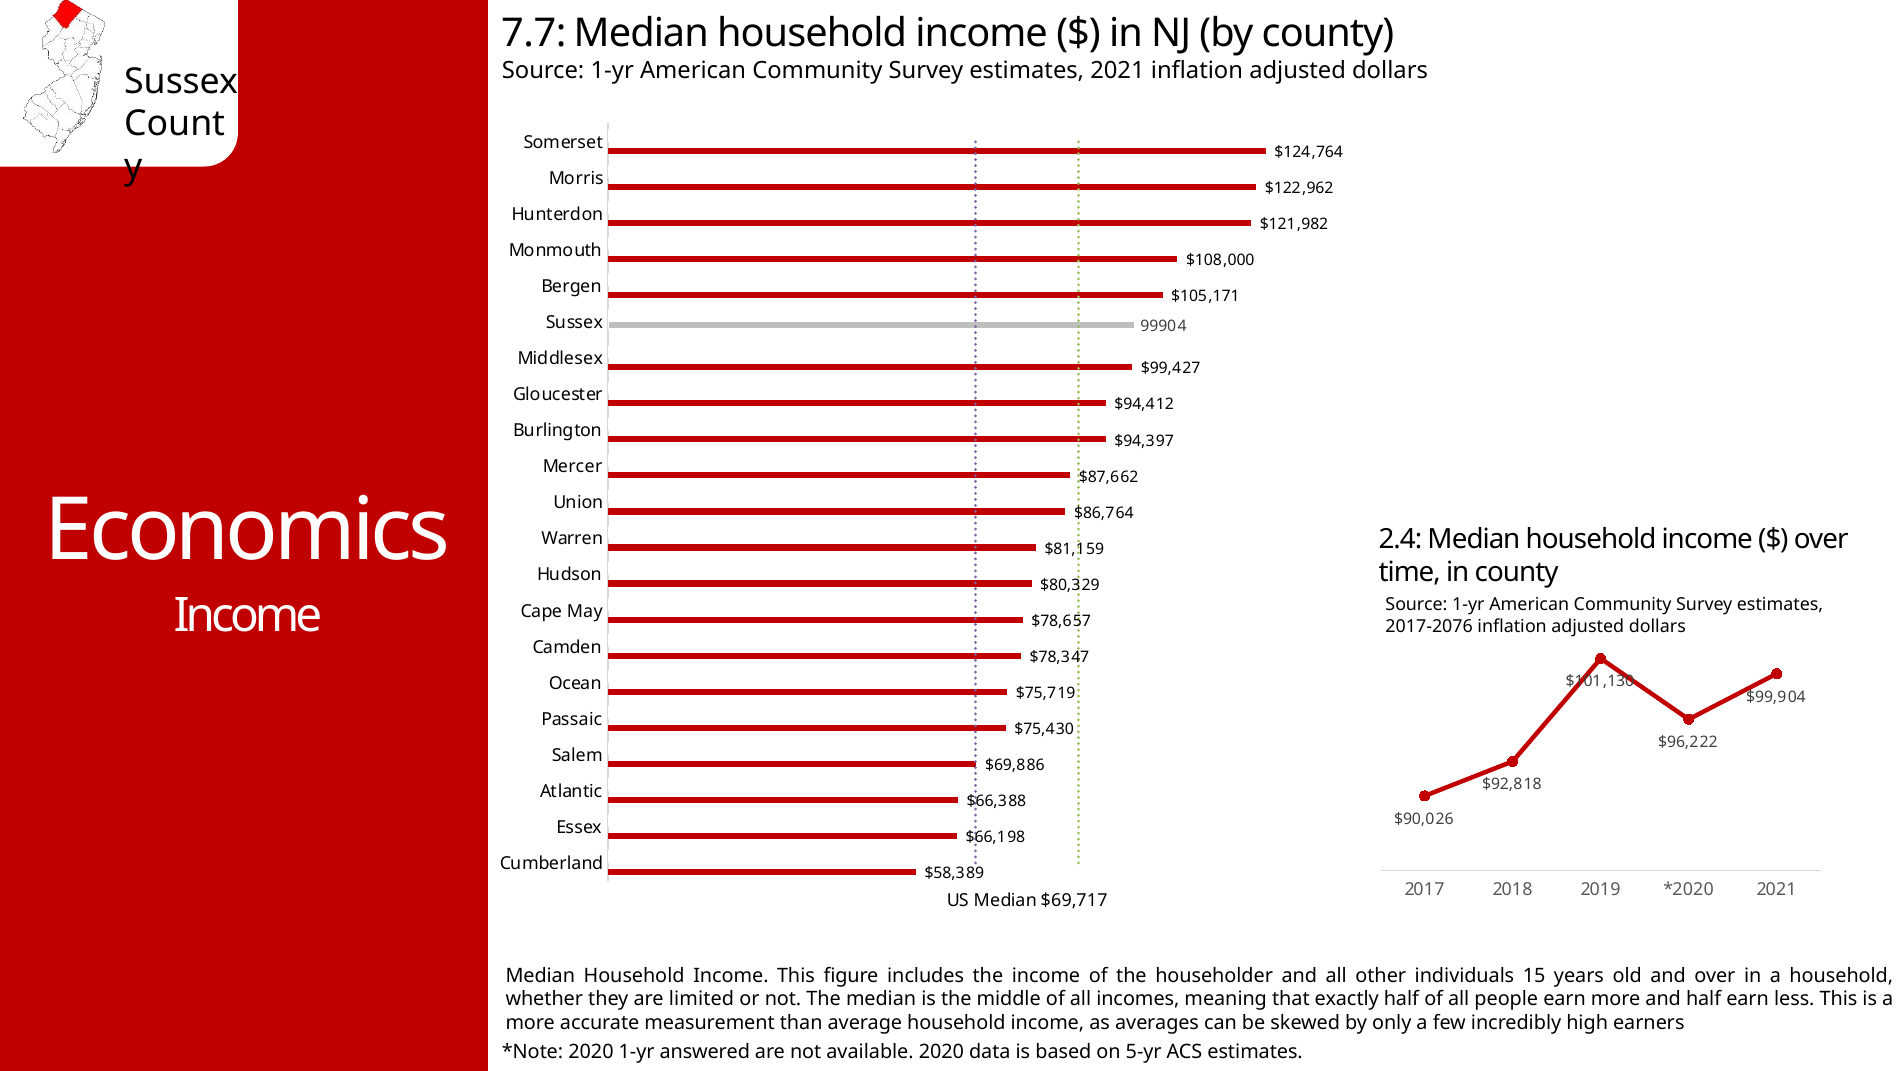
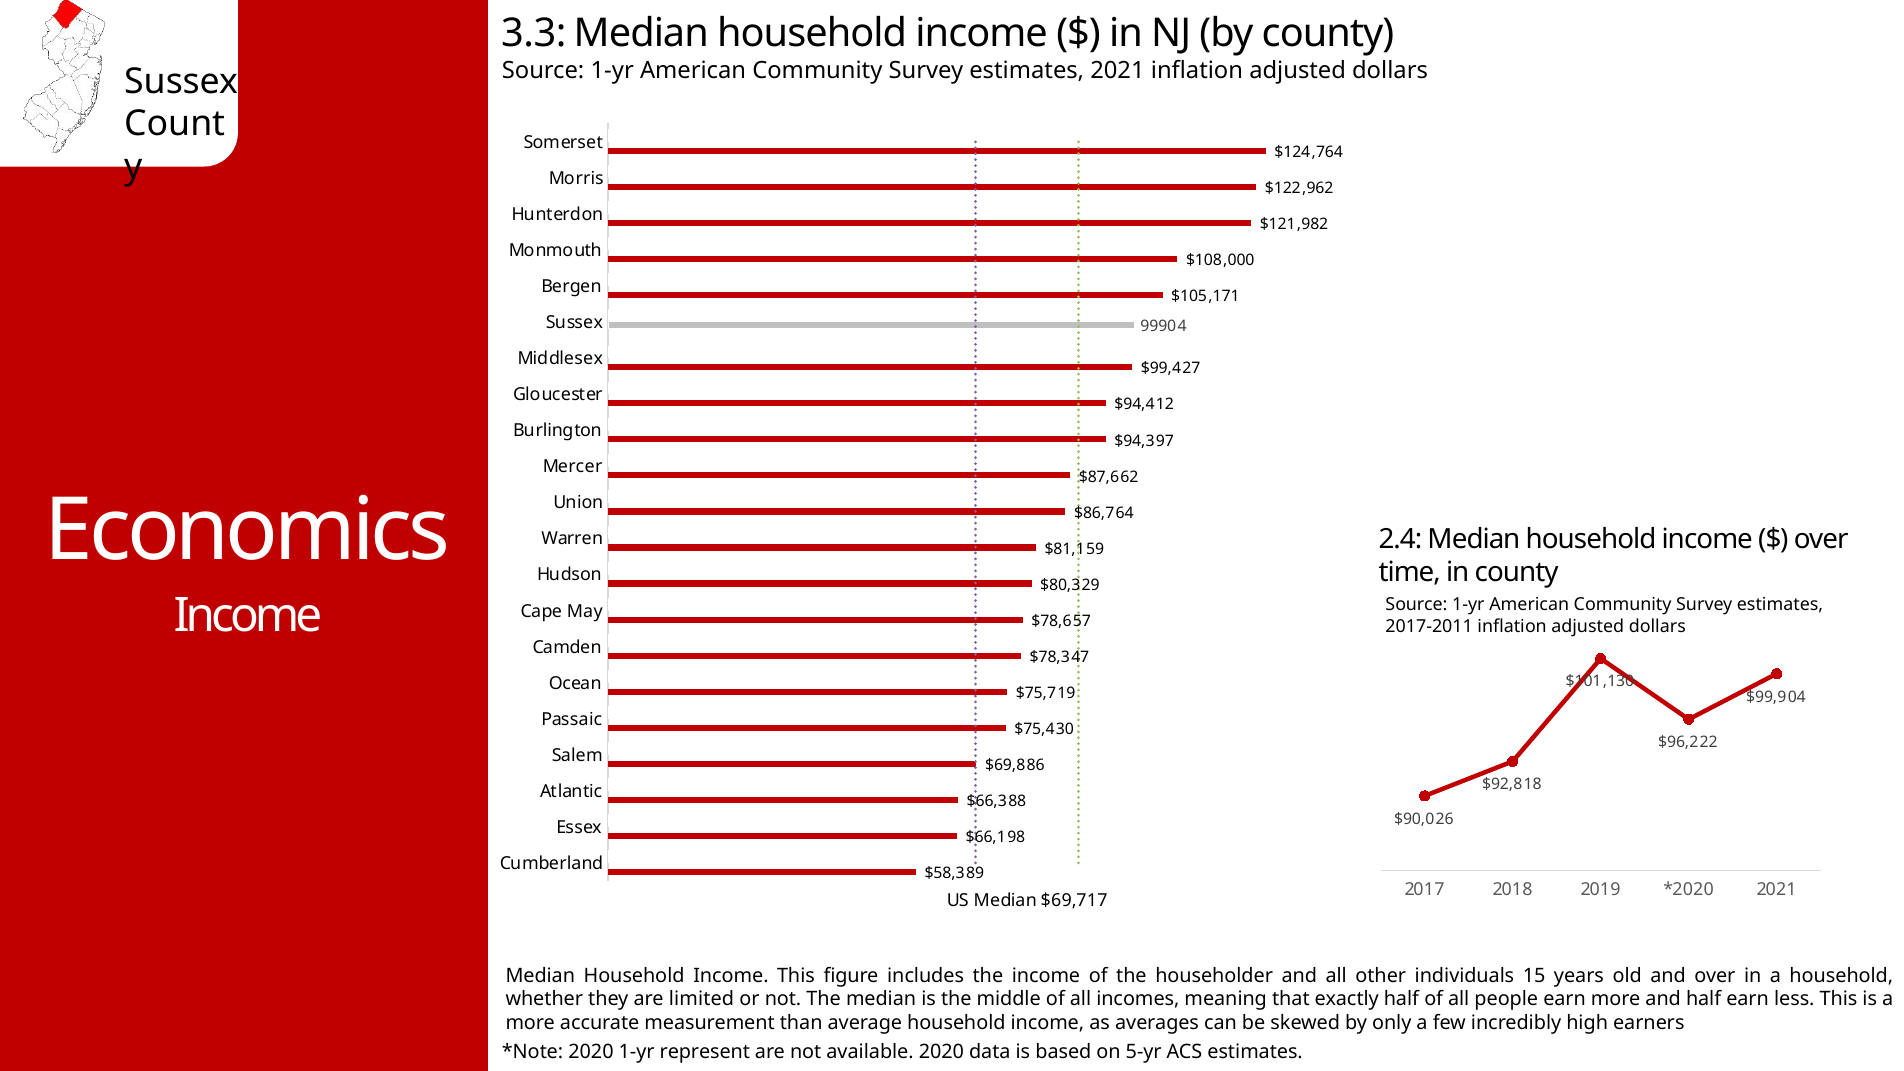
7.7: 7.7 -> 3.3 (534, 34)
2017-2076: 2017-2076 -> 2017-2011 (1429, 626)
answered: answered -> represent (705, 1052)
